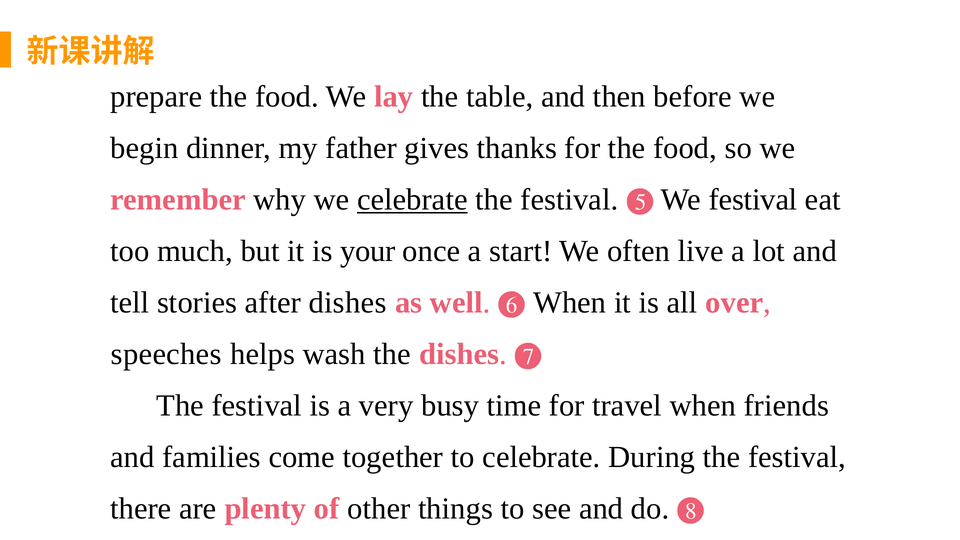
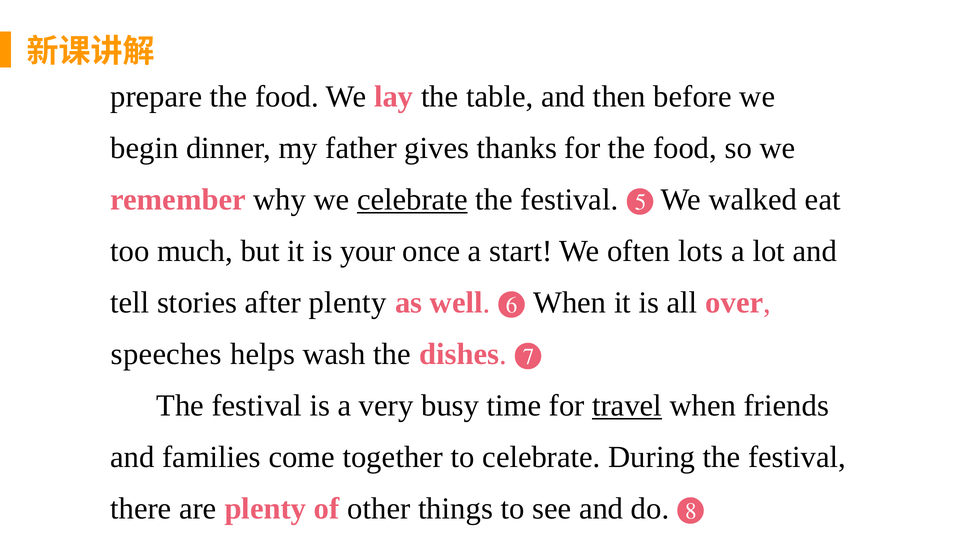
We festival: festival -> walked (753, 200)
live: live -> lots (701, 251)
after dishes: dishes -> plenty (348, 303)
travel underline: none -> present (627, 406)
